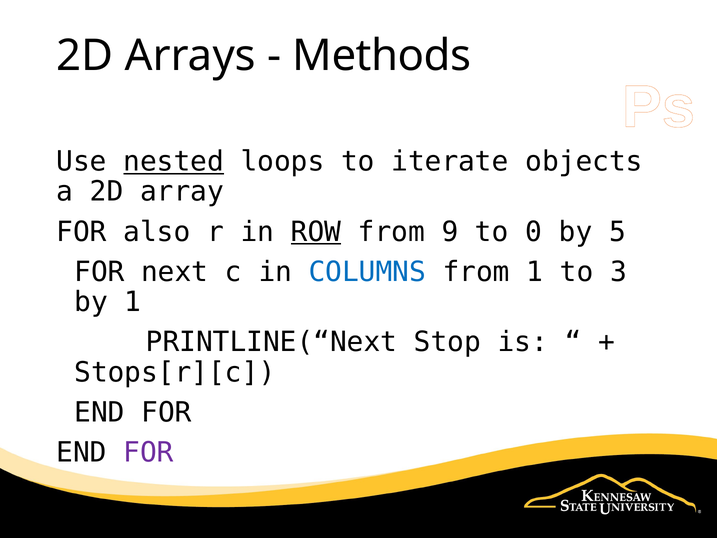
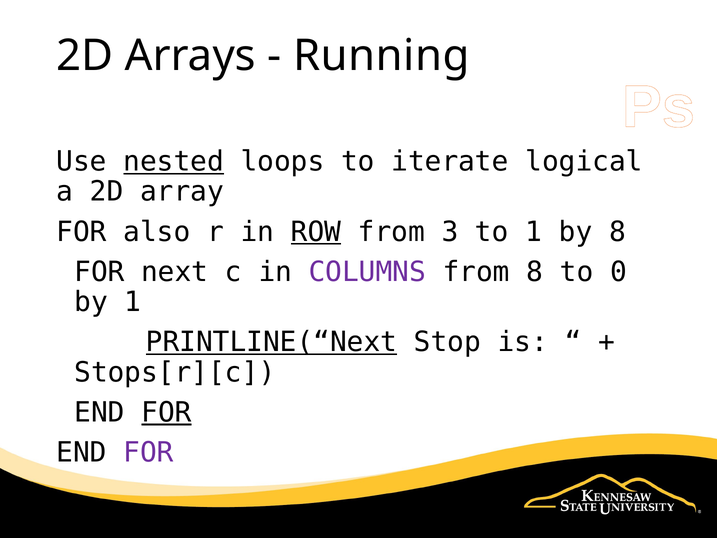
Methods: Methods -> Running (381, 56)
objects: objects -> logical (584, 162)
9: 9 -> 3 (450, 232)
to 0: 0 -> 1 (534, 232)
by 5: 5 -> 8 (617, 232)
COLUMNS colour: blue -> purple (367, 272)
from 1: 1 -> 8 (535, 272)
3: 3 -> 0 (619, 272)
PRINTLINE(“Next underline: none -> present (272, 342)
FOR underline: none -> present (166, 412)
